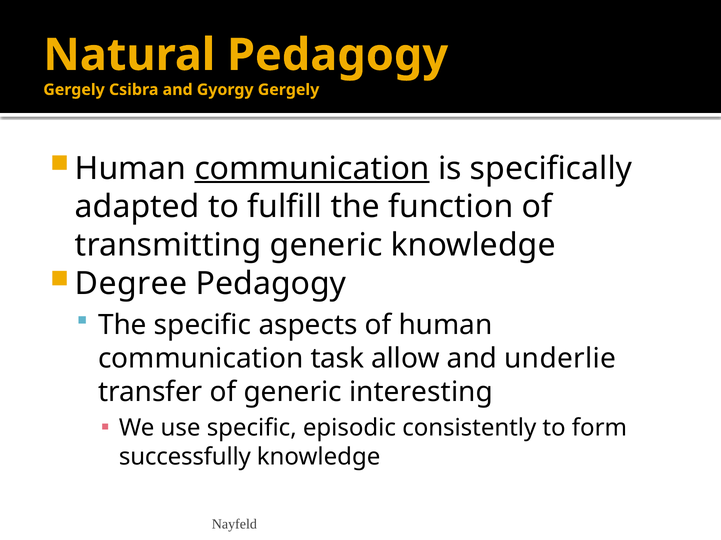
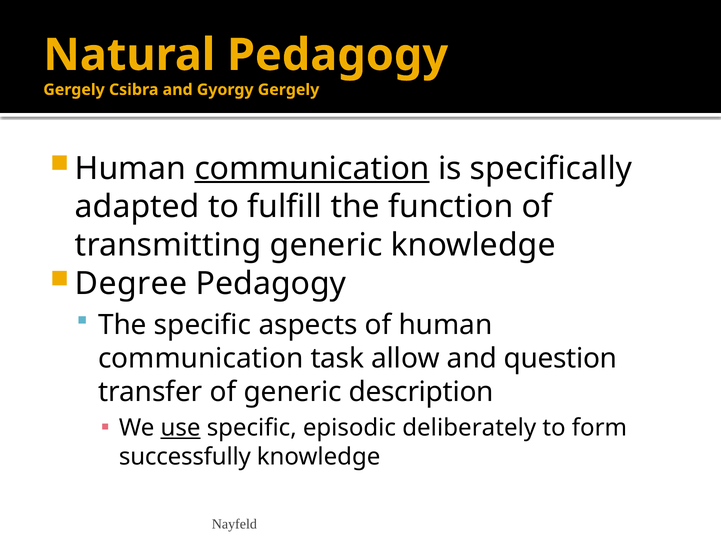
underlie: underlie -> question (560, 359)
interesting: interesting -> description (421, 393)
use underline: none -> present (181, 428)
consistently: consistently -> deliberately (469, 428)
